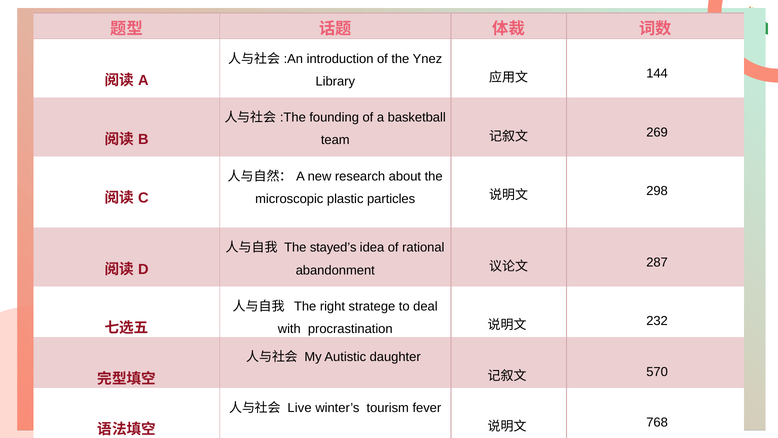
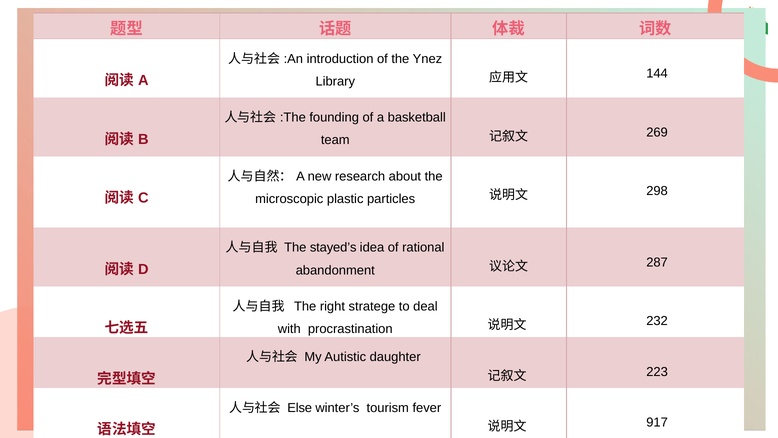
570: 570 -> 223 (657, 372)
Live: Live -> Else (300, 408)
768: 768 -> 917 (657, 422)
